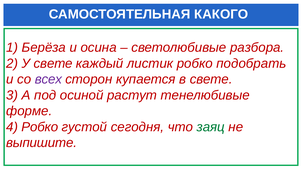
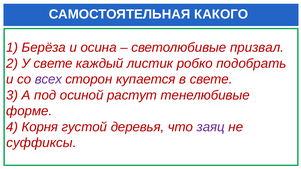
разбора: разбора -> призвал (257, 48)
4 Робко: Робко -> Корня (40, 127)
сегодня: сегодня -> деревья (137, 127)
заяц colour: green -> purple (211, 127)
выпишите: выпишите -> суффиксы (41, 143)
